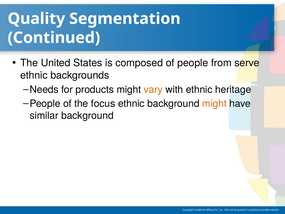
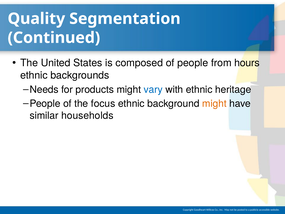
serve: serve -> hours (247, 63)
vary colour: orange -> blue (153, 89)
similar background: background -> households (87, 115)
